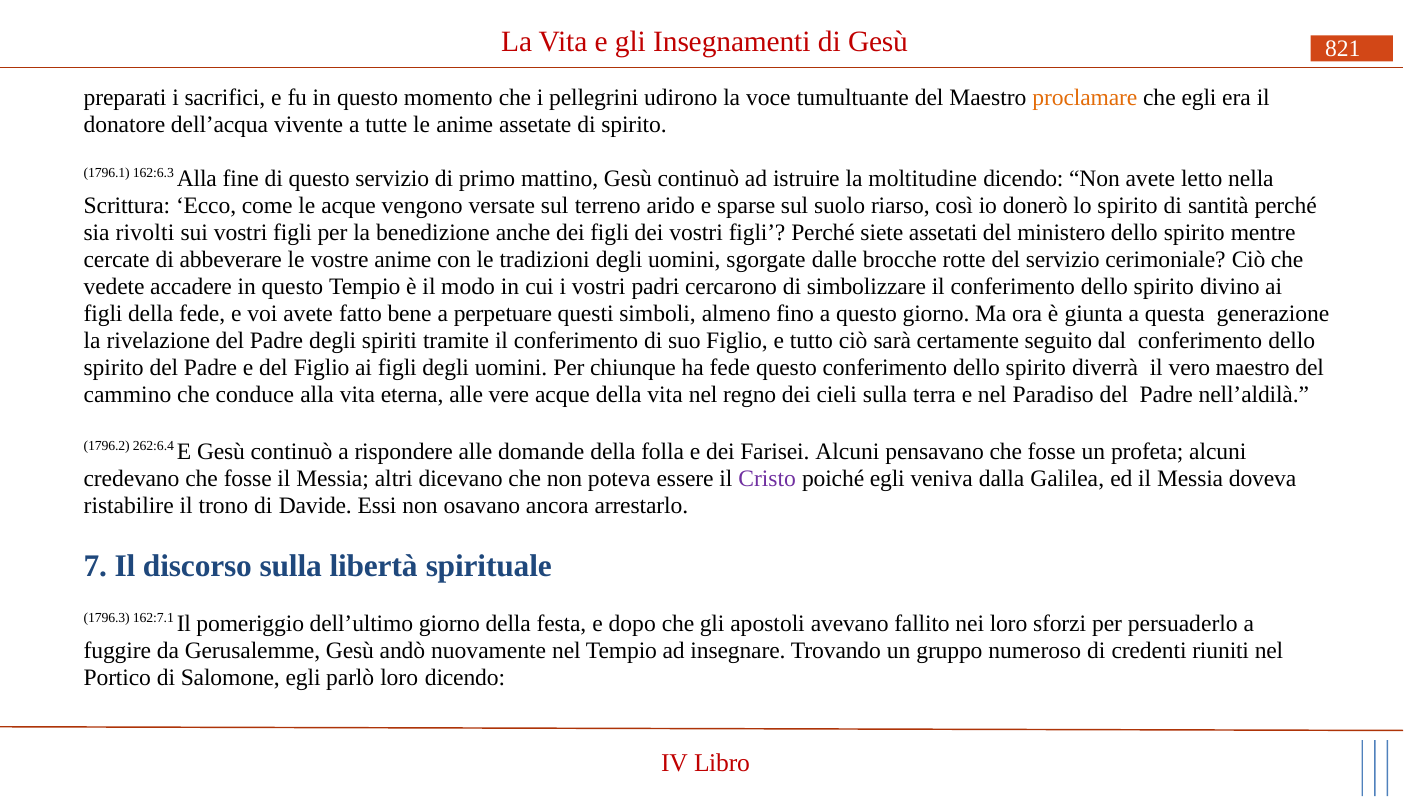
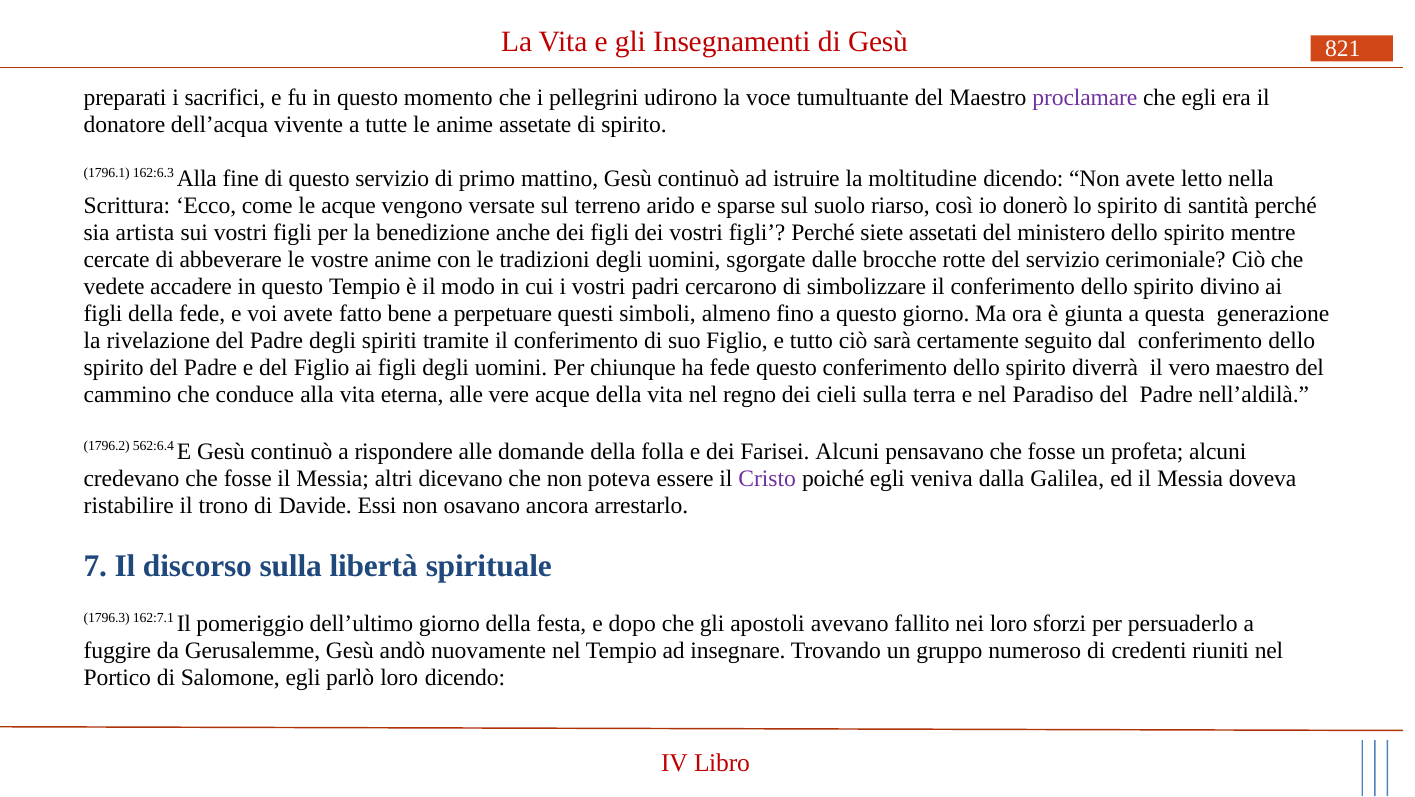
proclamare colour: orange -> purple (1085, 98)
rivolti: rivolti -> artista (145, 233)
262:6.4: 262:6.4 -> 562:6.4 (153, 446)
